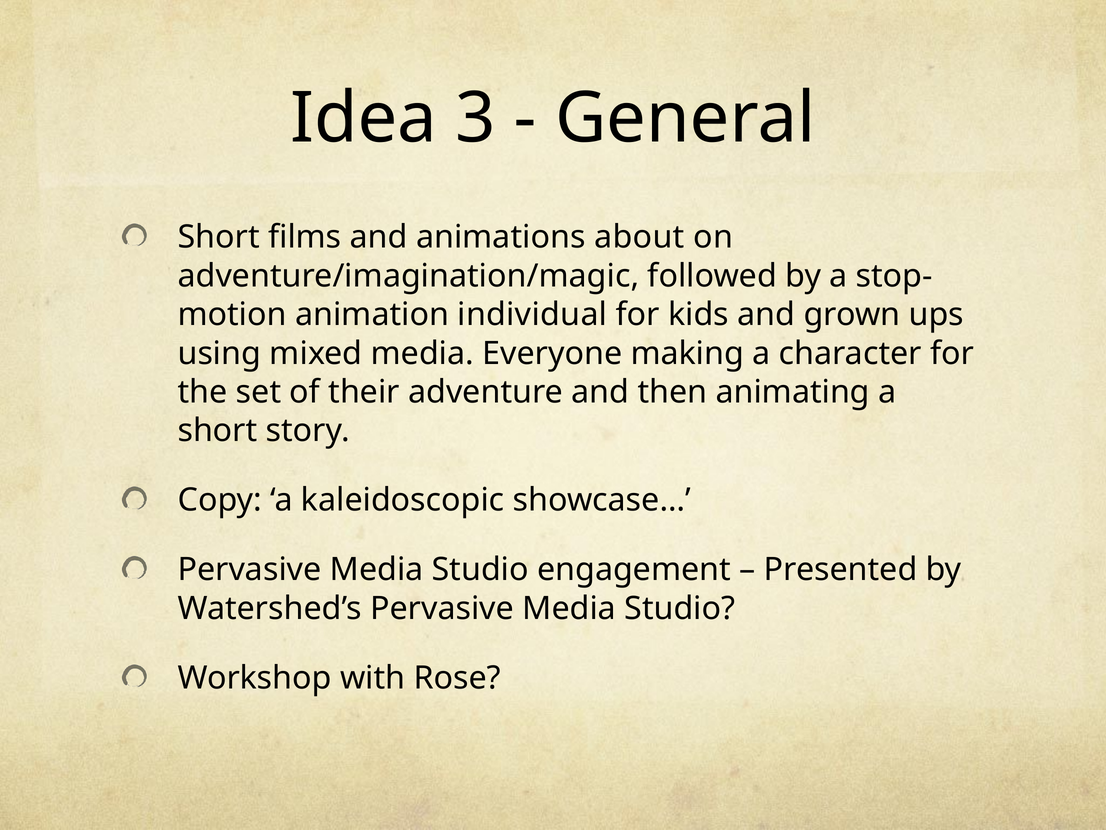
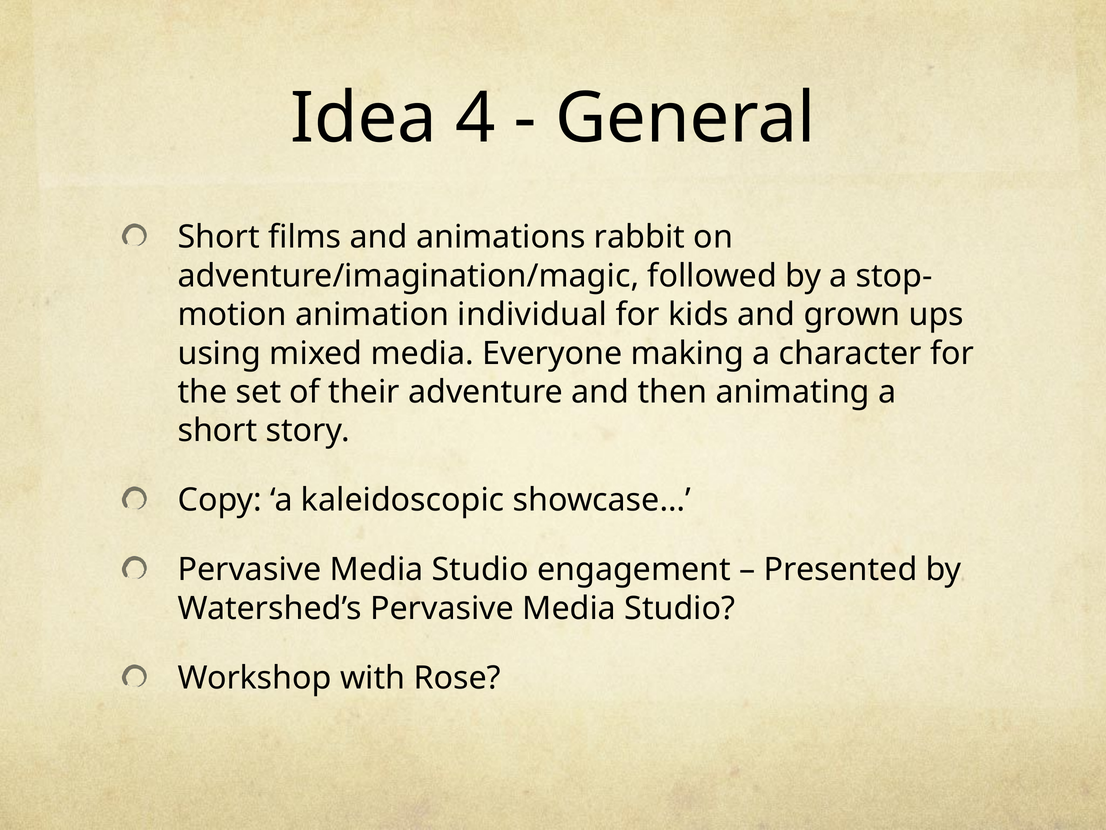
3: 3 -> 4 (475, 118)
about: about -> rabbit (639, 237)
